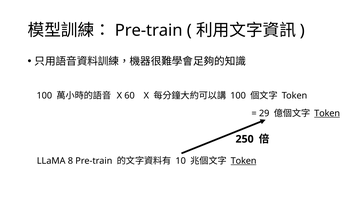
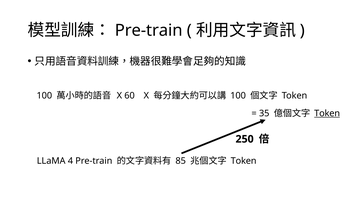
29: 29 -> 35 (264, 114)
8: 8 -> 4 (70, 161)
10: 10 -> 85 (181, 161)
Token underline: present -> none (244, 161)
